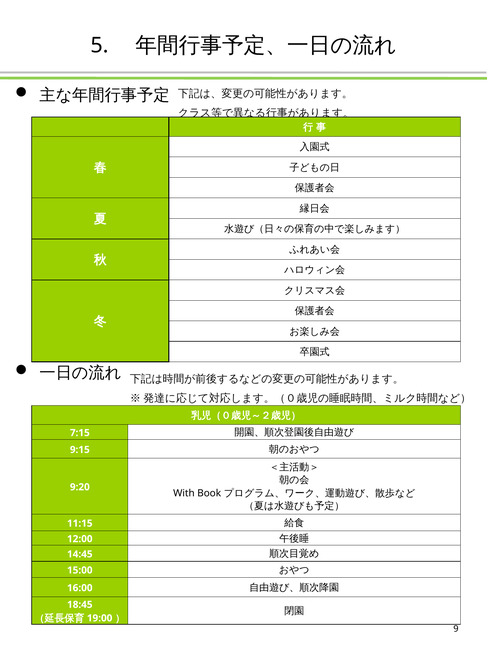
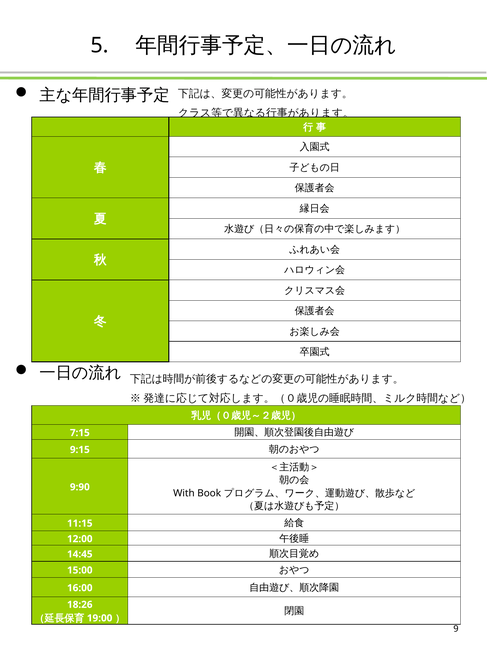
9:20: 9:20 -> 9:90 (80, 487)
18:45: 18:45 -> 18:26 (80, 605)
